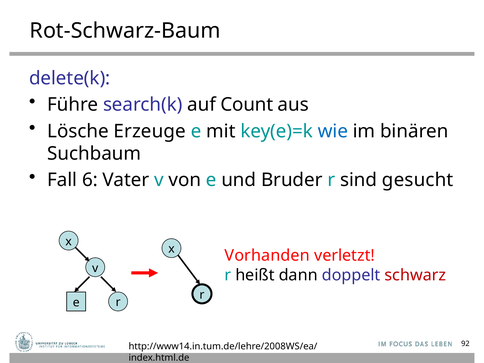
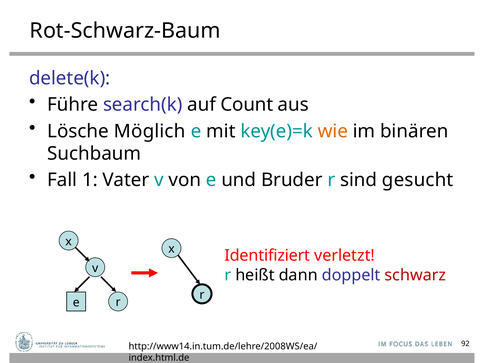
Erzeuge: Erzeuge -> Möglich (150, 131)
wie colour: blue -> orange (333, 131)
6: 6 -> 1 (90, 180)
Vorhanden: Vorhanden -> Identifiziert (267, 256)
